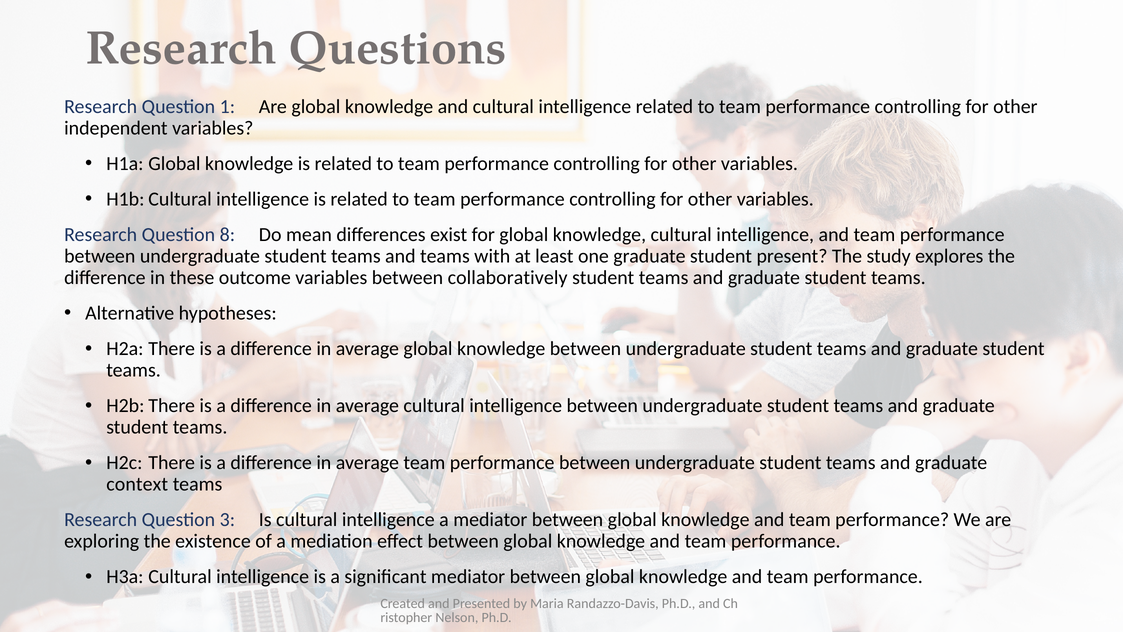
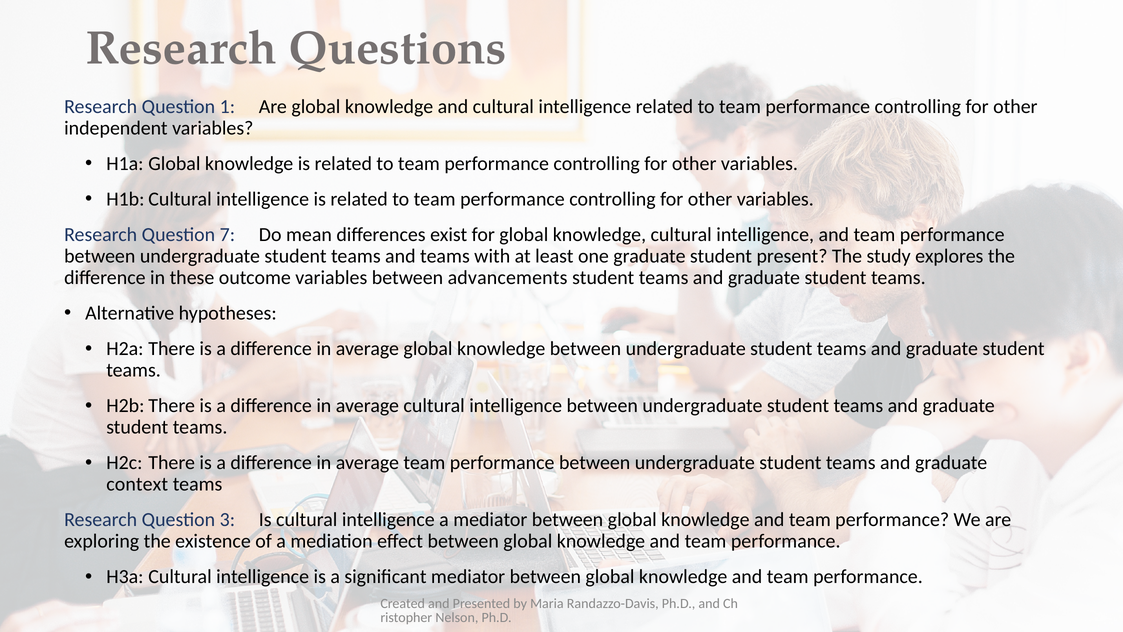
8: 8 -> 7 (227, 235)
collaboratively: collaboratively -> advancements (508, 277)
